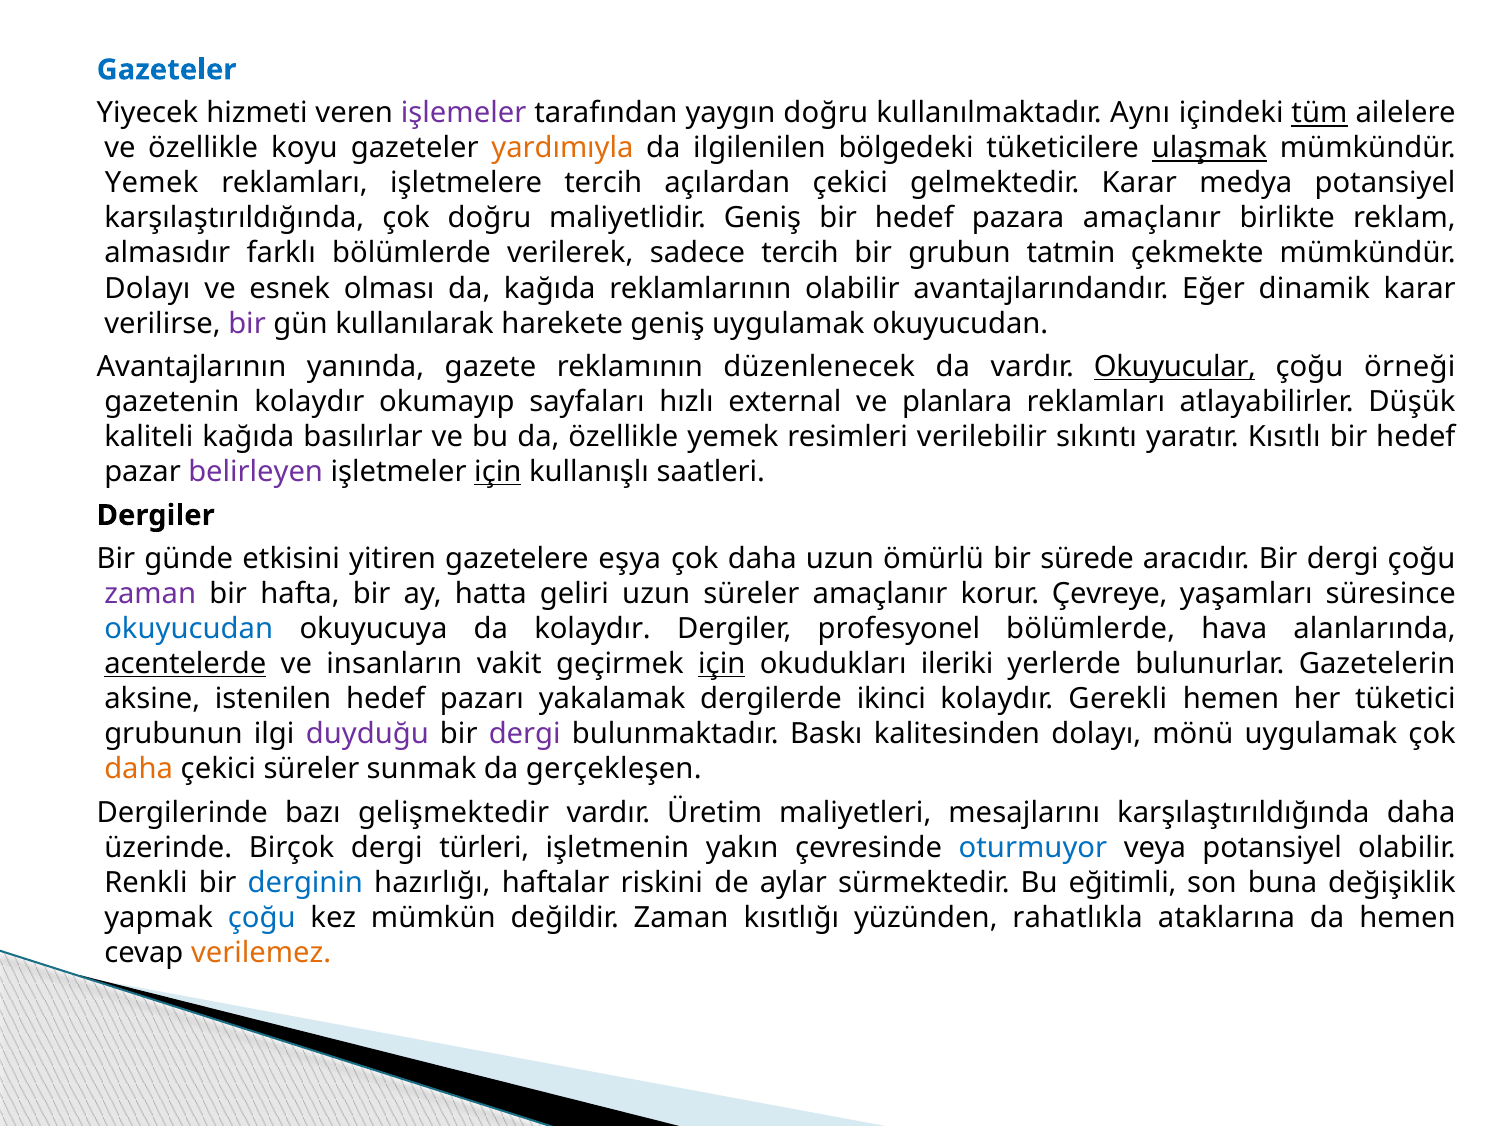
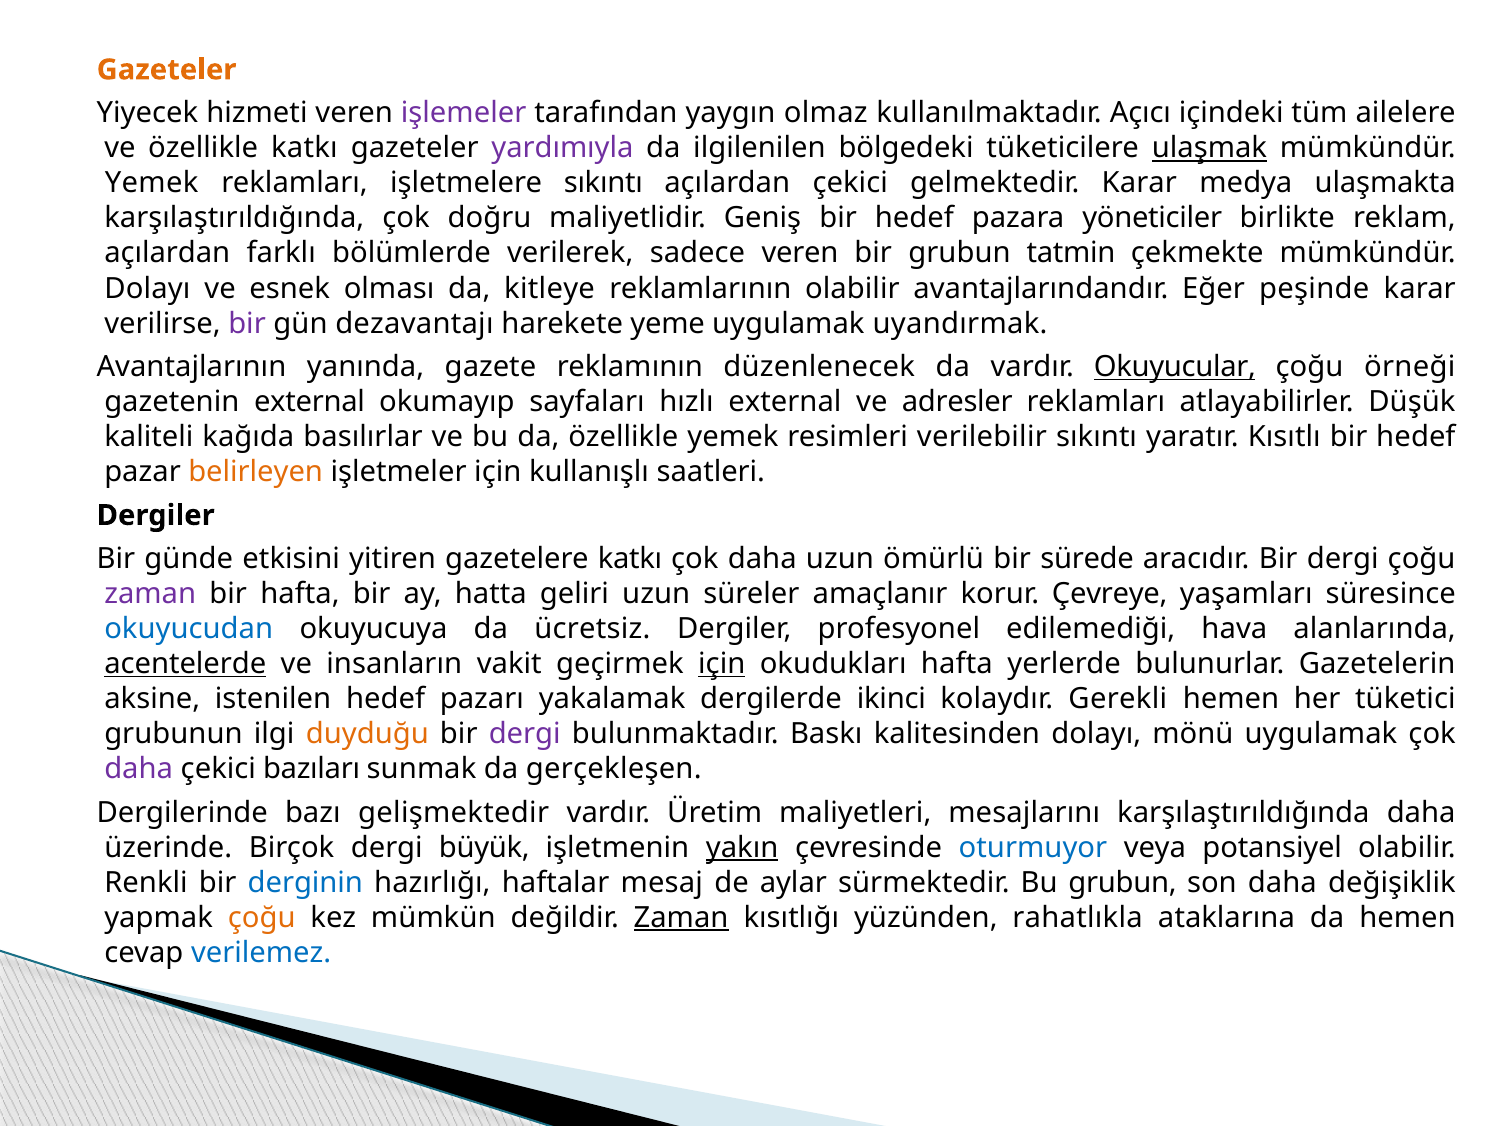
Gazeteler colour: blue -> orange (167, 70)
yaygın doğru: doğru -> olmaz (826, 113)
Aynı: Aynı -> Açıcı (1140, 113)
tüm underline: present -> none (1319, 113)
özellikle koyu: koyu -> katkı (304, 148)
yardımıyla colour: orange -> purple (562, 148)
işletmelere tercih: tercih -> sıkıntı (603, 183)
medya potansiyel: potansiyel -> ulaşmakta (1385, 183)
pazara amaçlanır: amaçlanır -> yöneticiler (1152, 218)
almasıdır: almasıdır -> açılardan (167, 253)
sadece tercih: tercih -> veren (800, 253)
da kağıda: kağıda -> kitleye (550, 288)
dinamik: dinamik -> peşinde (1314, 288)
kullanılarak: kullanılarak -> dezavantajı (414, 323)
harekete geniş: geniş -> yeme (668, 323)
uygulamak okuyucudan: okuyucudan -> uyandırmak (960, 323)
gazetenin kolaydır: kolaydır -> external (309, 402)
planlara: planlara -> adresler (957, 402)
belirleyen colour: purple -> orange (256, 472)
için underline: present -> none (498, 472)
gazetelere eşya: eşya -> katkı (630, 559)
da kolaydır: kolaydır -> ücretsiz (592, 629)
profesyonel bölümlerde: bölümlerde -> edilemediği (1091, 629)
okudukları ileriki: ileriki -> hafta (957, 664)
duyduğu colour: purple -> orange (367, 734)
daha colour: orange -> purple (139, 769)
çekici süreler: süreler -> bazıları (312, 769)
türleri: türleri -> büyük (484, 847)
yakın underline: none -> present (742, 847)
riskini: riskini -> mesaj (662, 882)
Bu eğitimli: eğitimli -> grubun (1123, 882)
son buna: buna -> daha (1282, 882)
çoğu colour: blue -> orange (262, 917)
Zaman underline: none -> present (681, 917)
verilemez colour: orange -> blue (261, 952)
